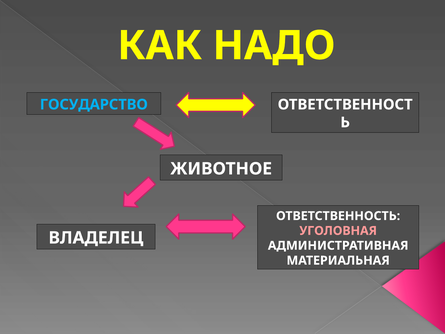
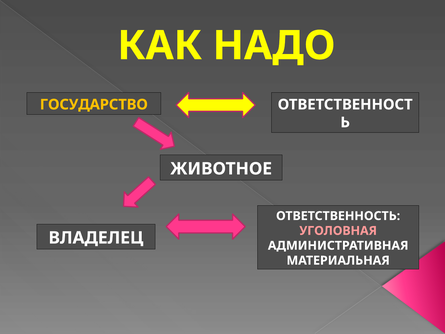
ГОСУДАРСТВО colour: light blue -> yellow (94, 104)
